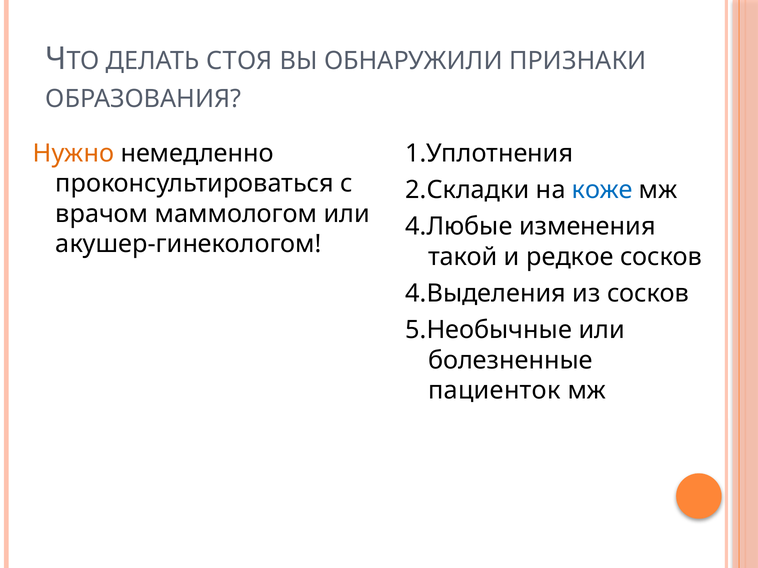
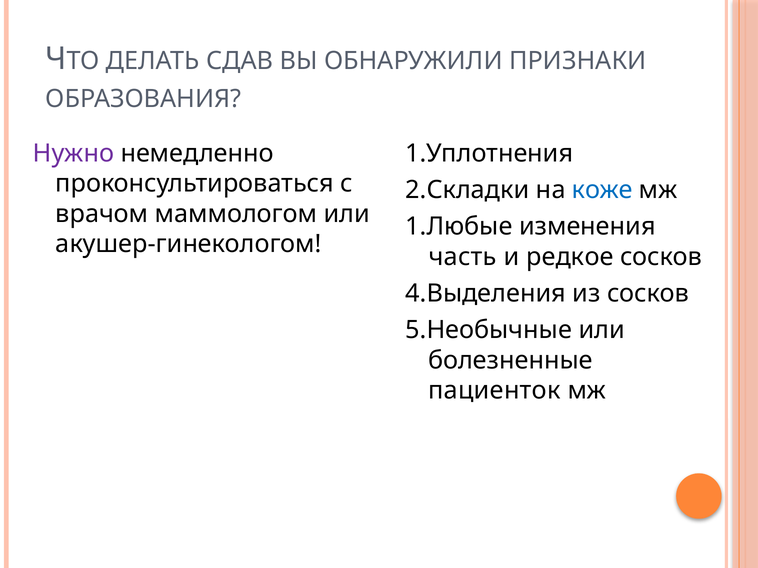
СТОЯ: СТОЯ -> СДАВ (240, 61)
Нужно colour: orange -> purple (73, 153)
4.Любые: 4.Любые -> 1.Любые (459, 227)
такой: такой -> часть (463, 257)
